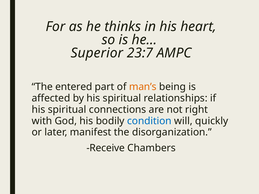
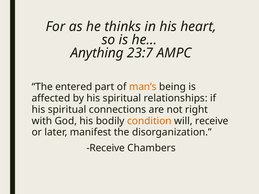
Superior: Superior -> Anything (97, 53)
condition colour: blue -> orange (149, 121)
will quickly: quickly -> receive (212, 121)
